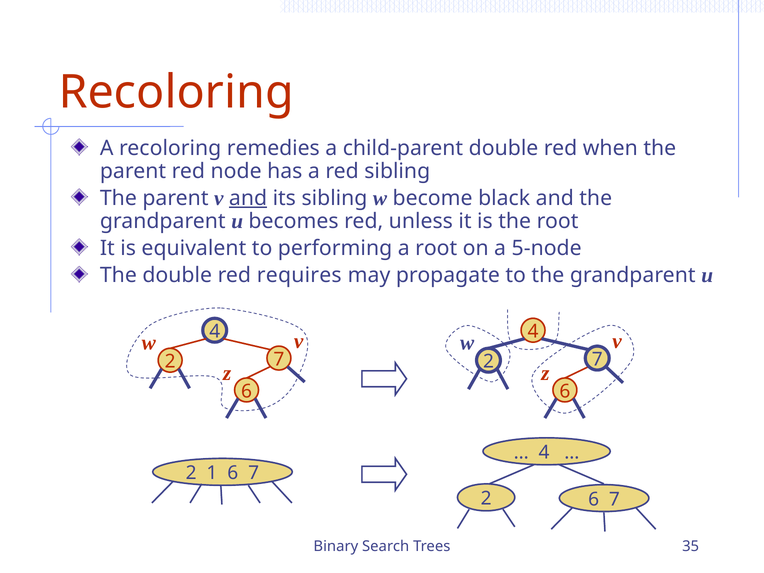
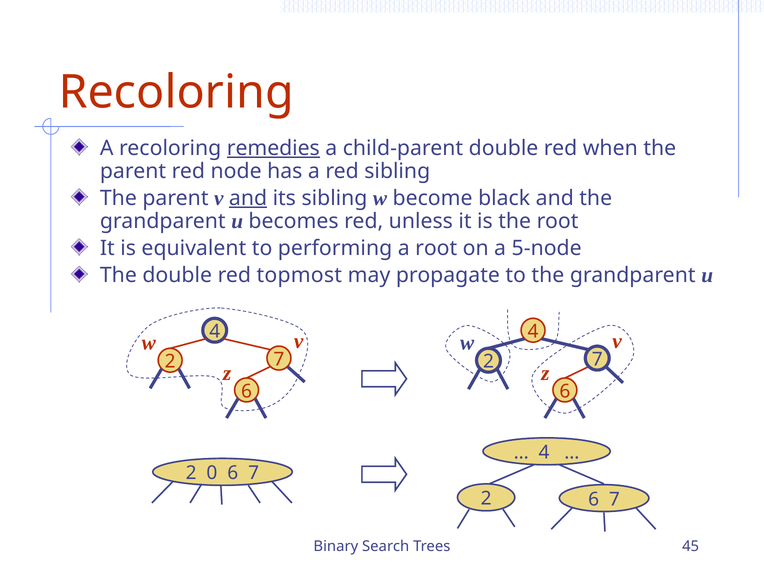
remedies underline: none -> present (273, 148)
requires: requires -> topmost (299, 275)
1: 1 -> 0 (212, 473)
35: 35 -> 45 (691, 546)
